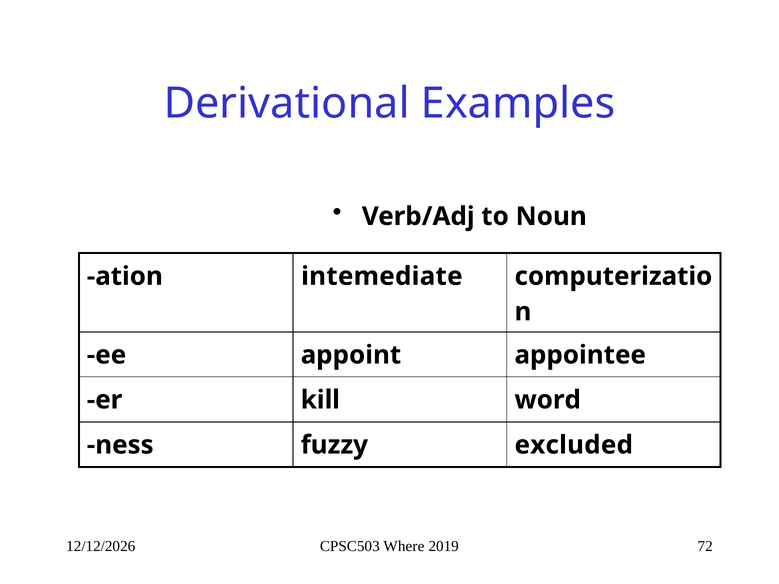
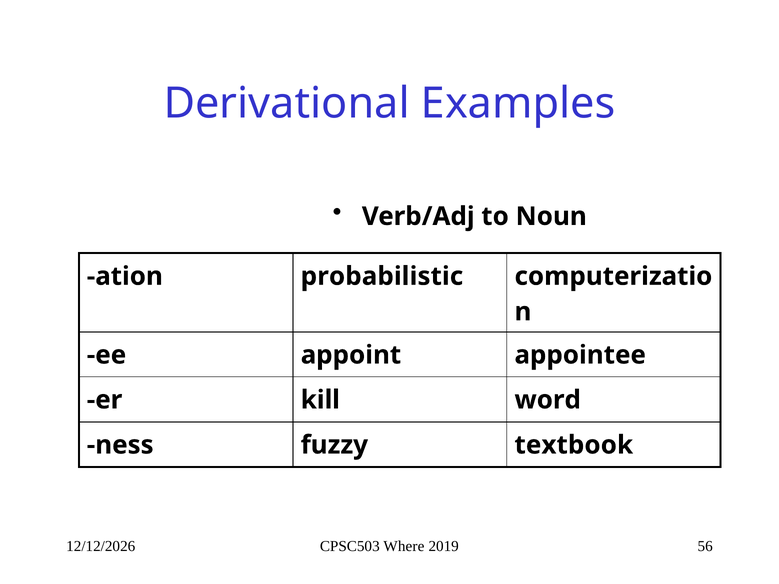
intemediate: intemediate -> probabilistic (382, 276)
excluded: excluded -> textbook (574, 445)
72: 72 -> 56 (705, 546)
